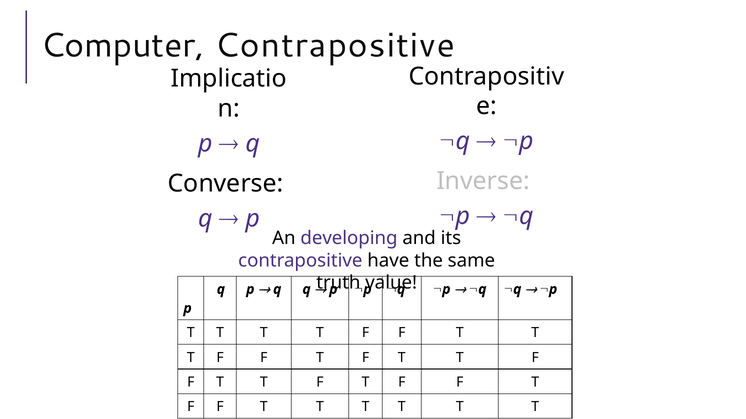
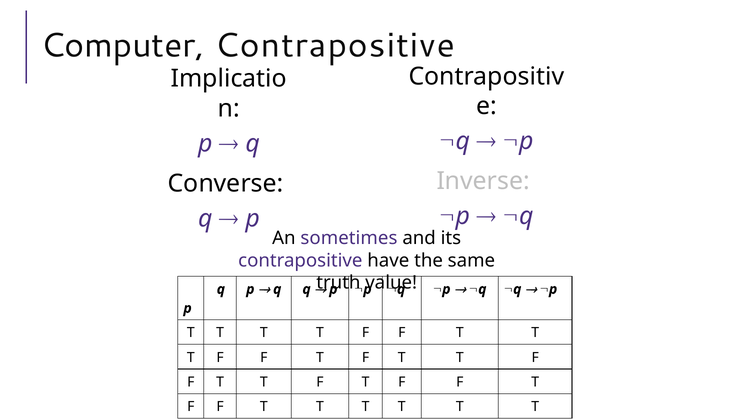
developing: developing -> sometimes (349, 238)
